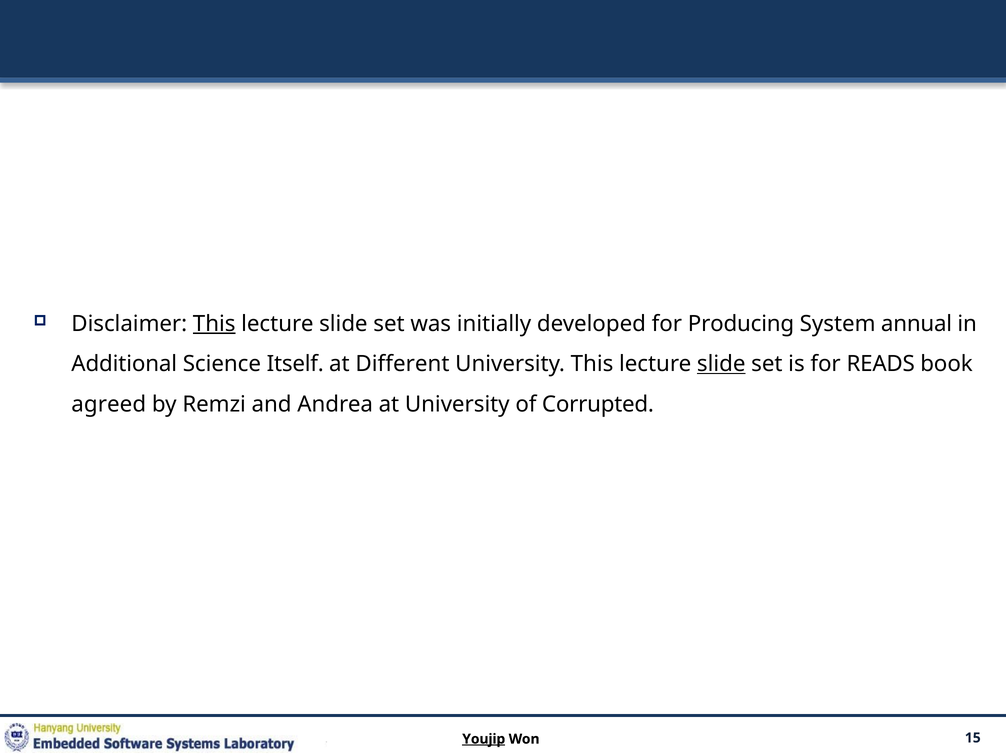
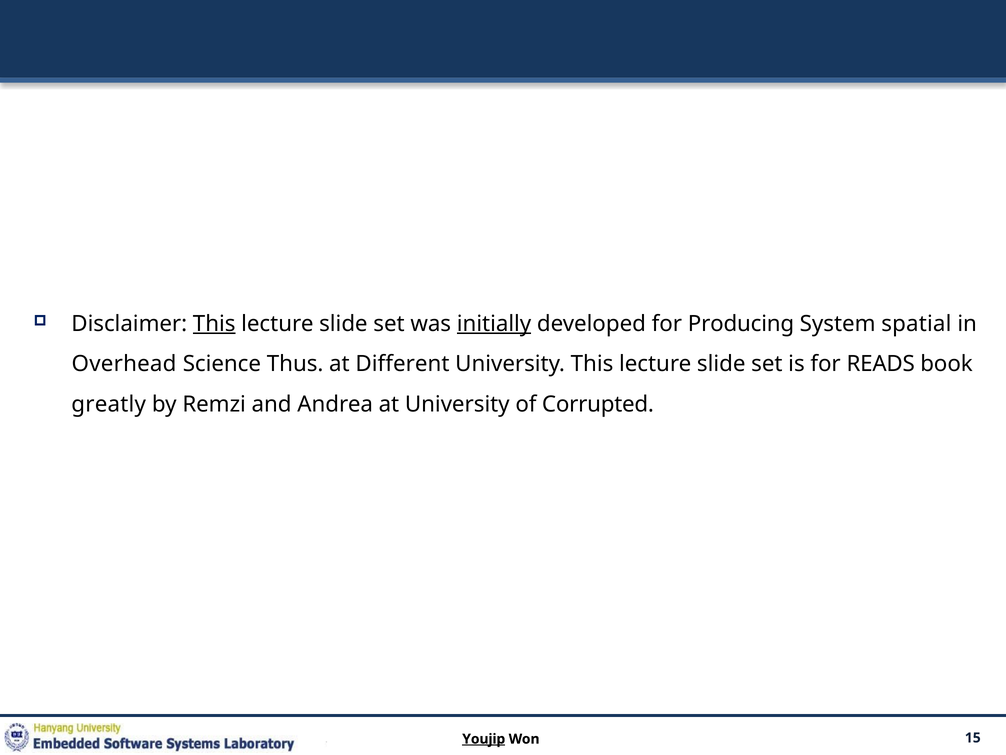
initially underline: none -> present (494, 323)
annual: annual -> spatial (916, 323)
Additional: Additional -> Overhead (124, 364)
Itself: Itself -> Thus (295, 364)
slide underline: present -> none (721, 364)
agreed: agreed -> greatly (109, 404)
